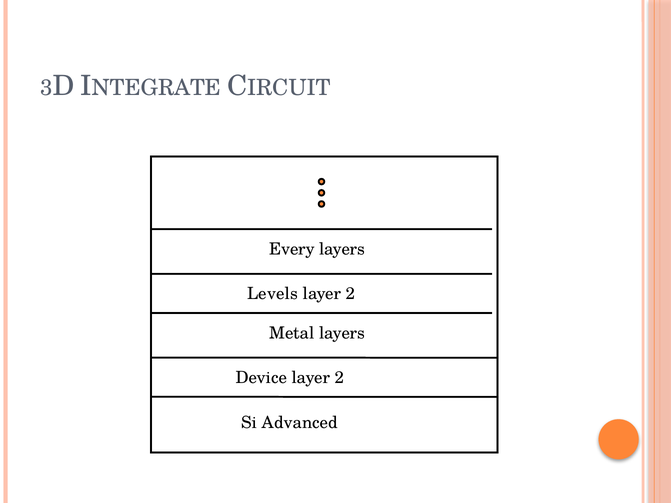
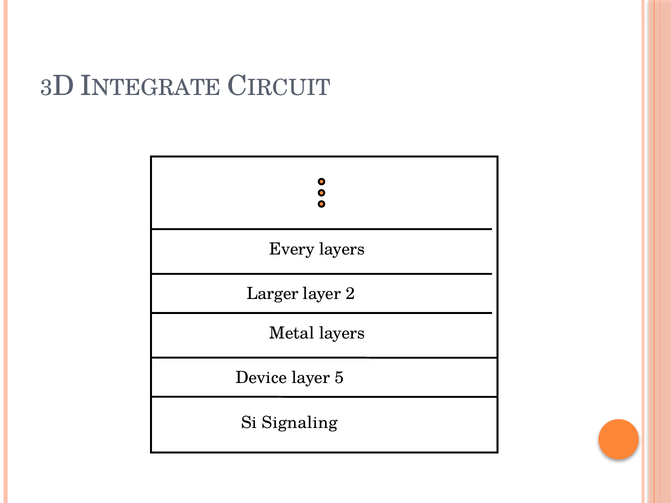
Levels: Levels -> Larger (273, 294)
Device layer 2: 2 -> 5 (339, 378)
Advanced: Advanced -> Signaling (300, 423)
